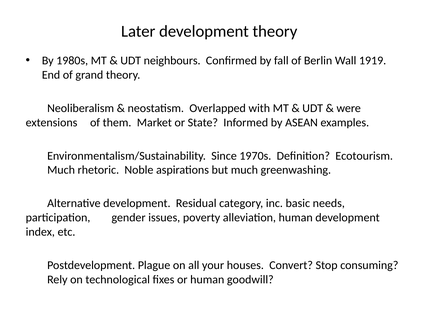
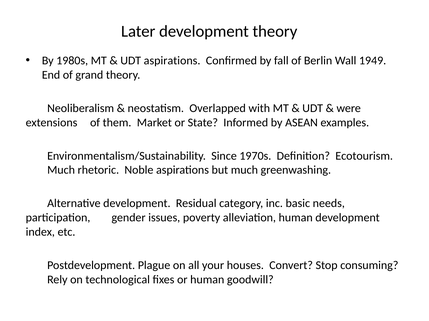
UDT neighbours: neighbours -> aspirations (172, 61)
1919: 1919 -> 1949 (373, 61)
